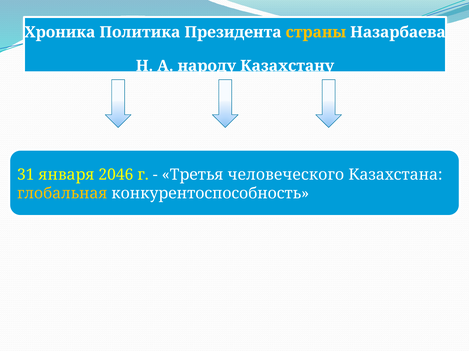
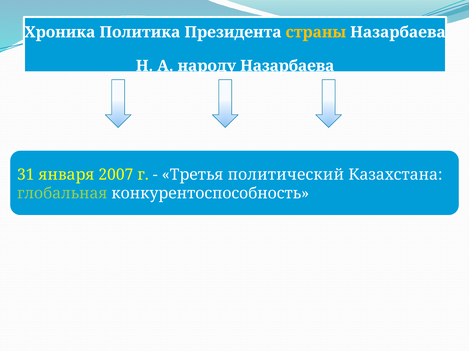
народу Казахстану: Казахстану -> Назарбаева (287, 66)
2046: 2046 -> 2007 (116, 175)
человеческого: человеческого -> политический (286, 175)
глобальная colour: yellow -> light green (62, 194)
